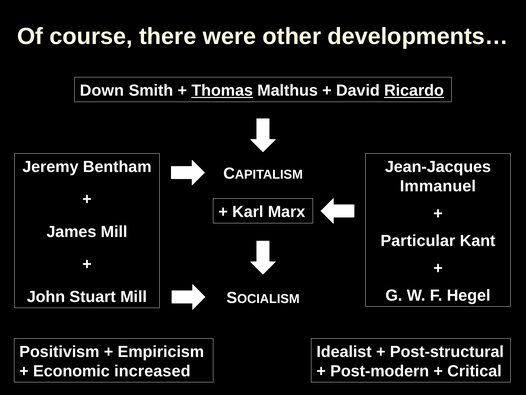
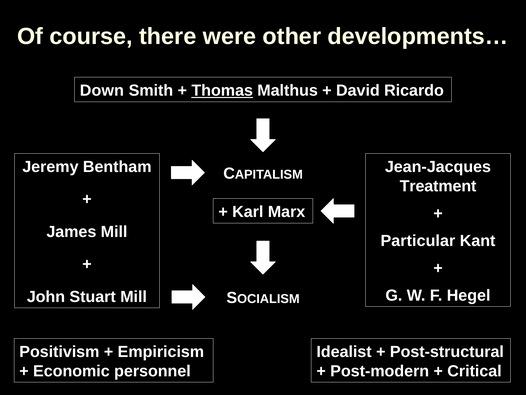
Ricardo underline: present -> none (414, 90)
Immanuel: Immanuel -> Treatment (438, 186)
increased: increased -> personnel (152, 371)
